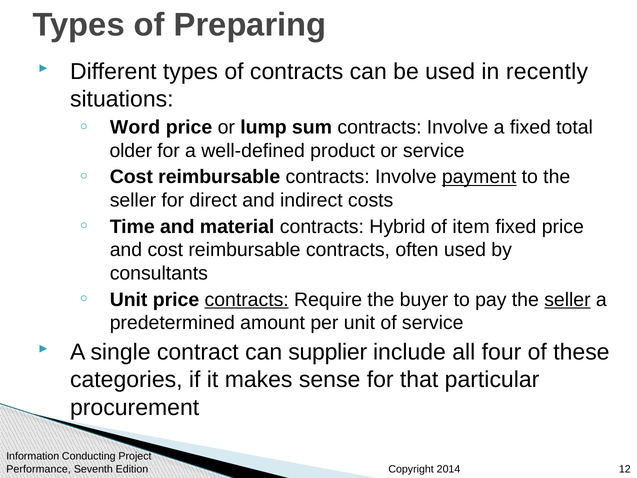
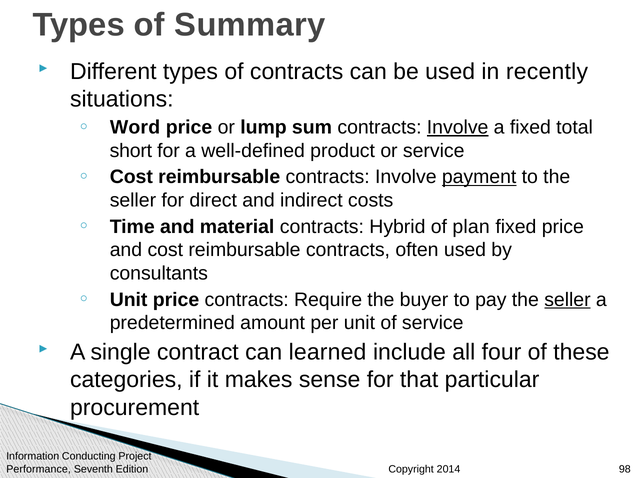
Preparing: Preparing -> Summary (250, 25)
Involve underline: none -> present (458, 127)
older: older -> short (131, 151)
item: item -> plan (471, 227)
contracts underline: present -> none (247, 299)
supplier: supplier -> learned (328, 352)
12: 12 -> 98 (625, 469)
